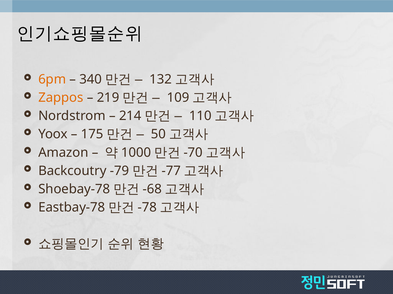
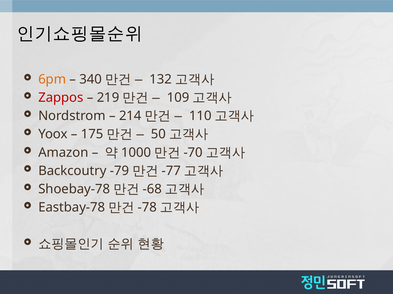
Zappos colour: orange -> red (61, 98)
